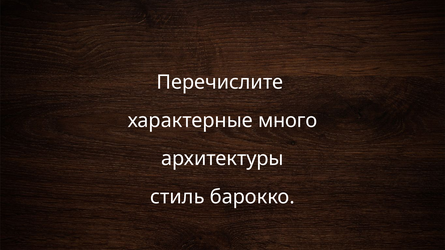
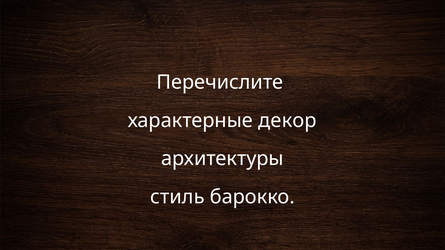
много: много -> декор (287, 121)
